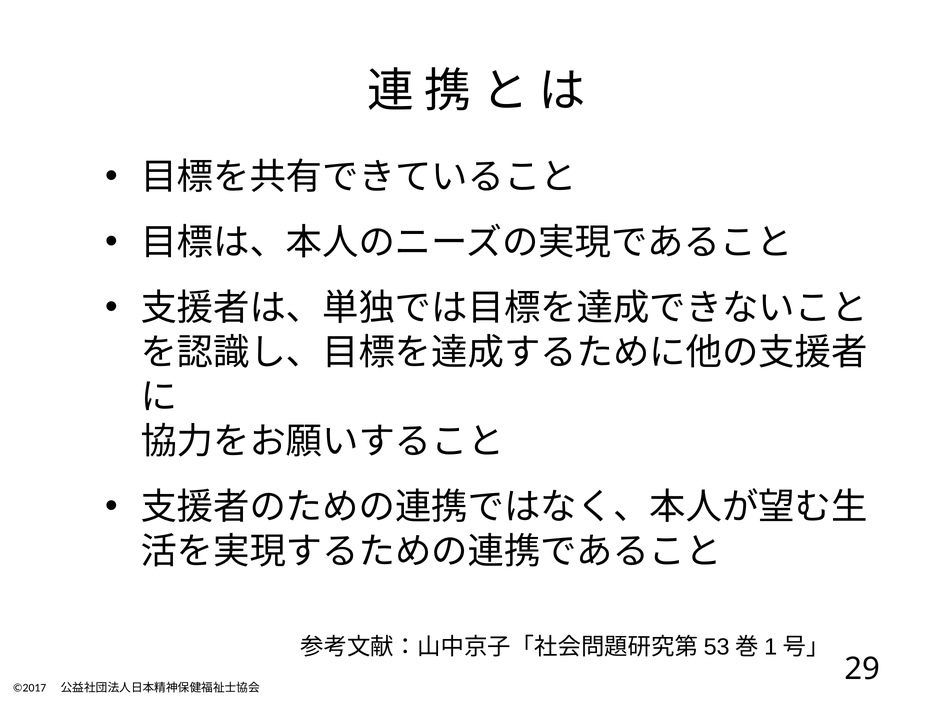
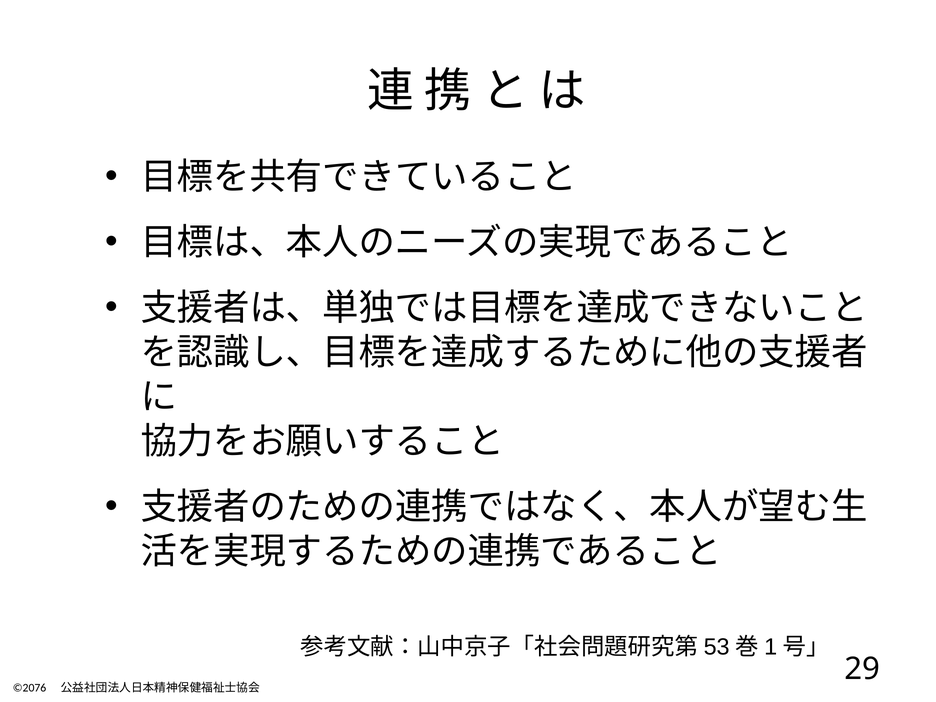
©2017: ©2017 -> ©2076 (30, 688)
